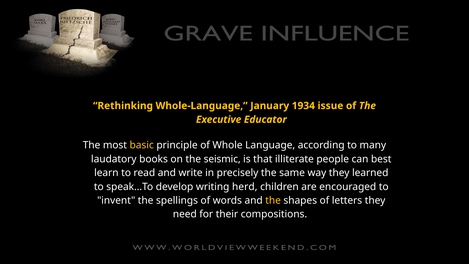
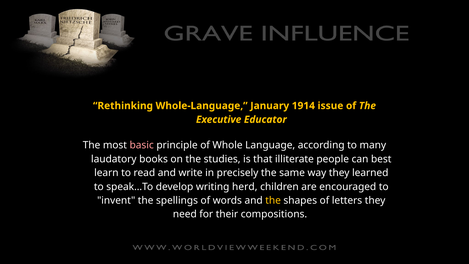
1934: 1934 -> 1914 (303, 106)
basic colour: yellow -> pink (142, 145)
seismic: seismic -> studies (222, 159)
